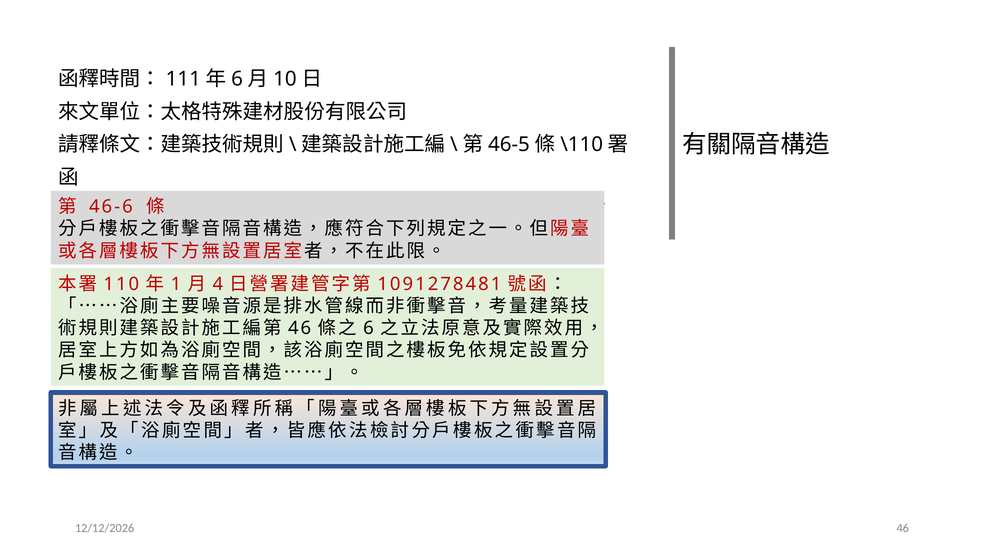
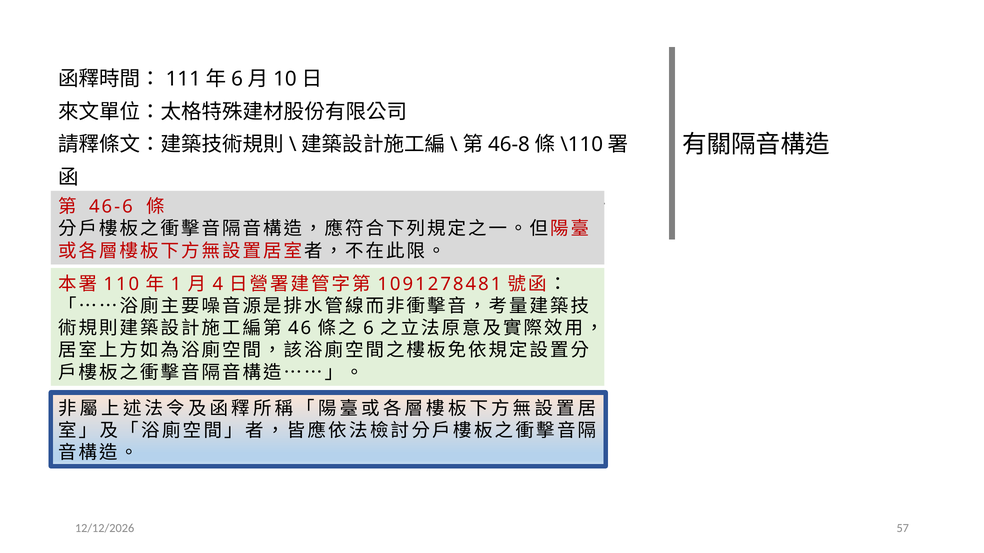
46-5: 46-5 -> 46-8 (509, 145)
46: 46 -> 57 (903, 528)
